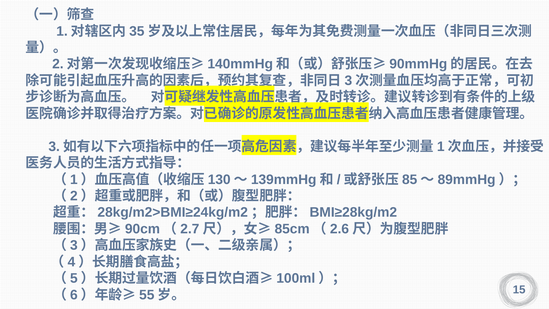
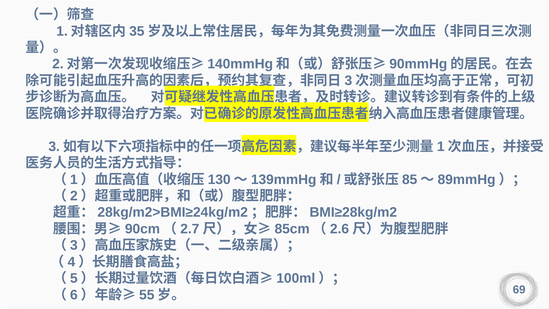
15: 15 -> 69 (519, 289)
